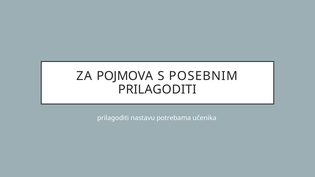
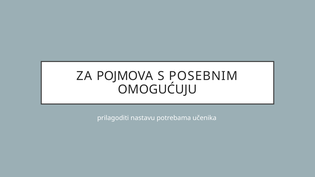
PRILAGODITI: PRILAGODITI -> OMOGUĆUJU (157, 90)
